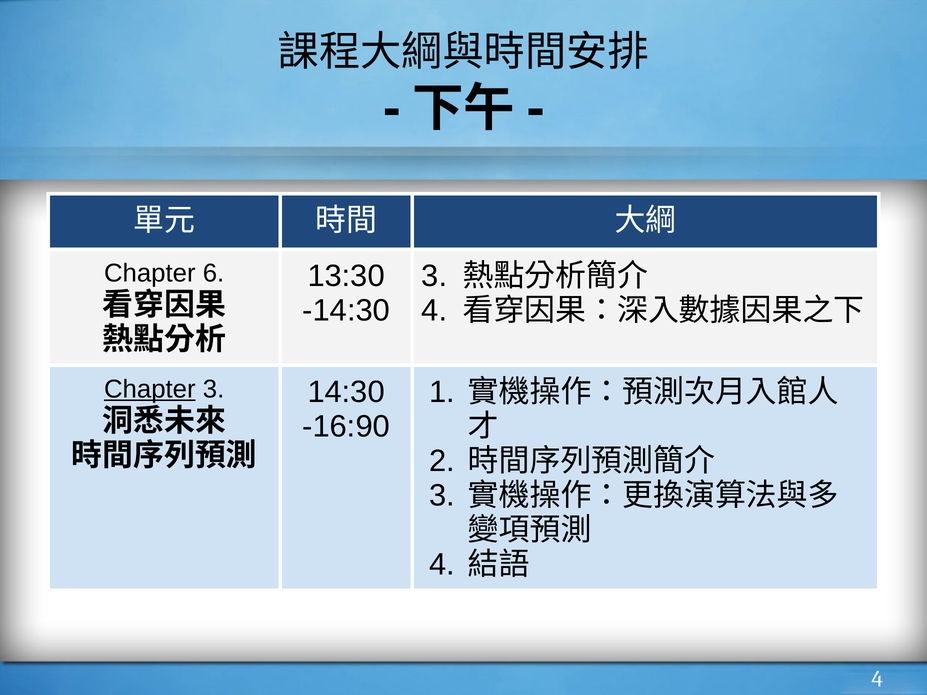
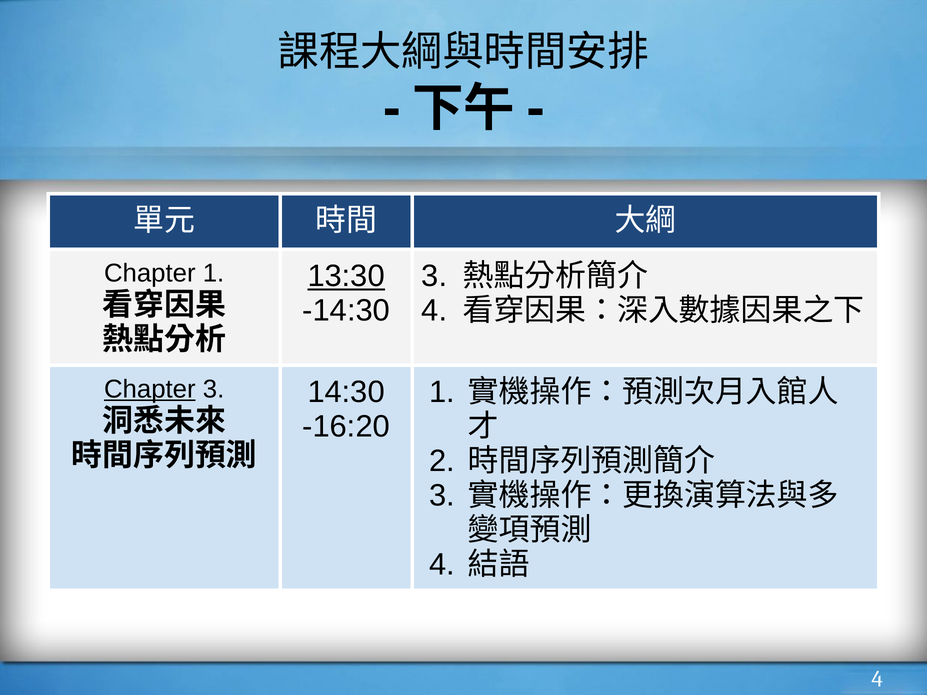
Chapter 6: 6 -> 1 (214, 273)
13:30 underline: none -> present (346, 276)
-16:90: -16:90 -> -16:20 (346, 427)
